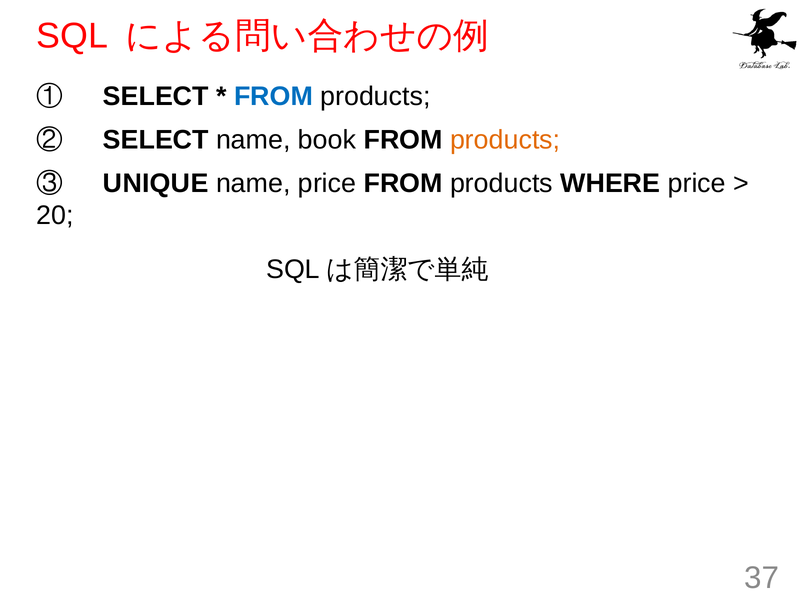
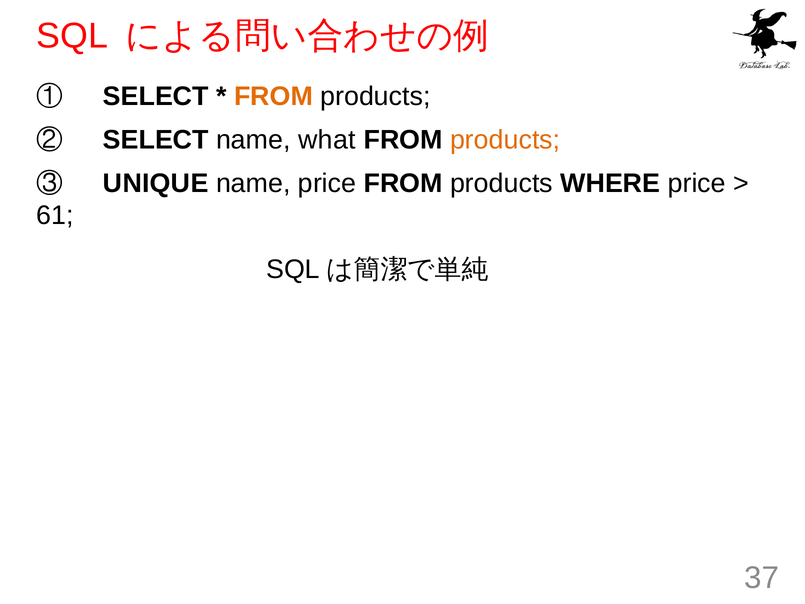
FROM colour: blue -> orange (273, 97)
book: book -> what (327, 140)
20: 20 -> 61 (55, 215)
